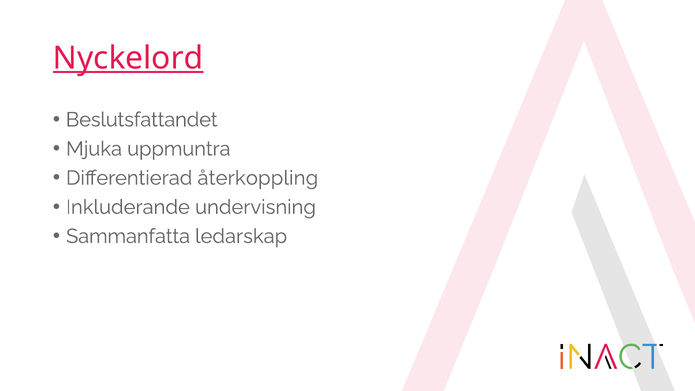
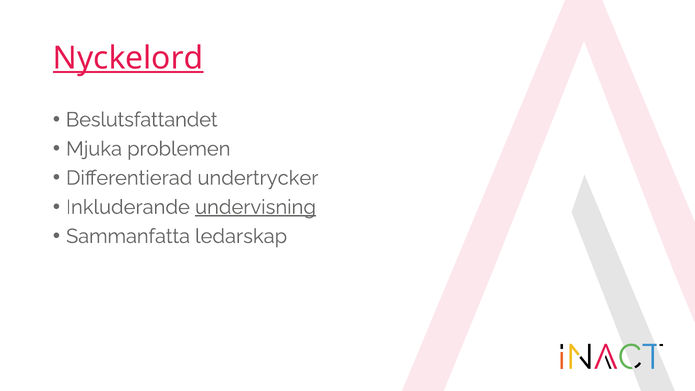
uppmuntra: uppmuntra -> problemen (179, 149)
återkoppling: återkoppling -> undertrycker (258, 178)
undervisning underline: none -> present (255, 207)
